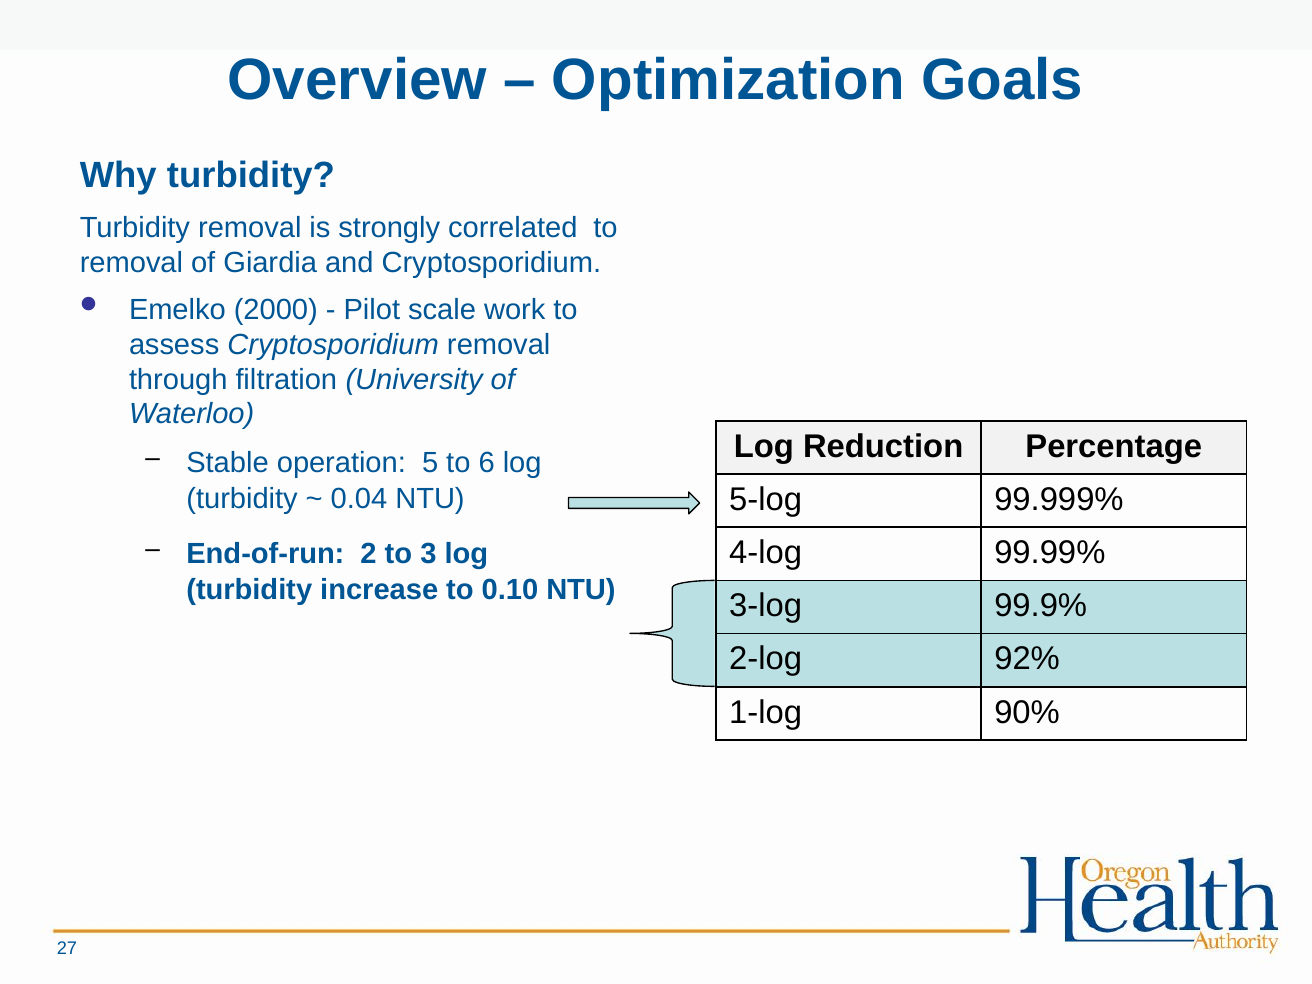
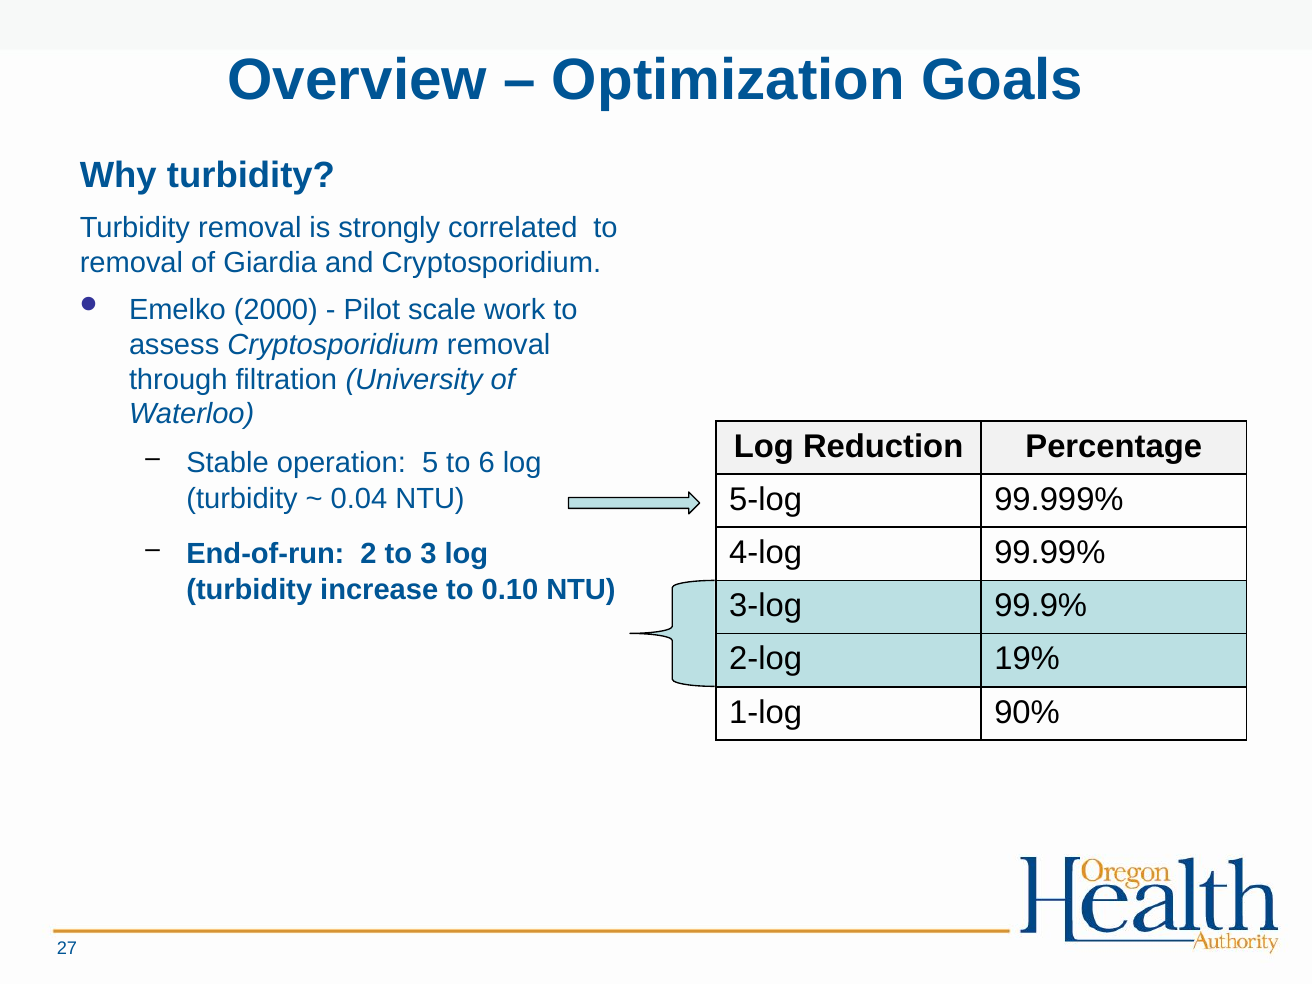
92%: 92% -> 19% (1027, 659)
